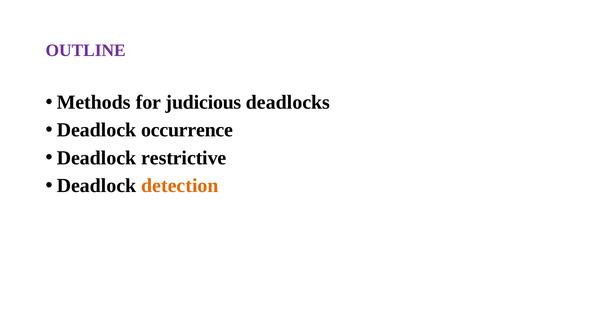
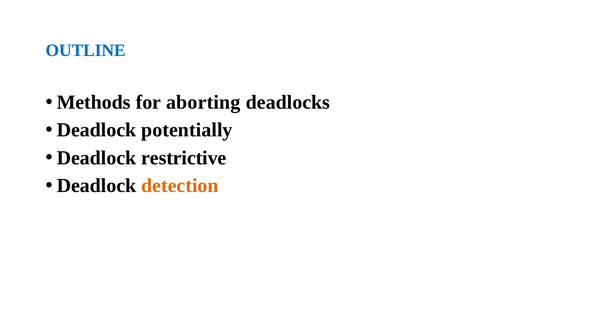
OUTLINE colour: purple -> blue (86, 50)
judicious: judicious -> aborting (203, 102)
occurrence: occurrence -> potentially (187, 130)
